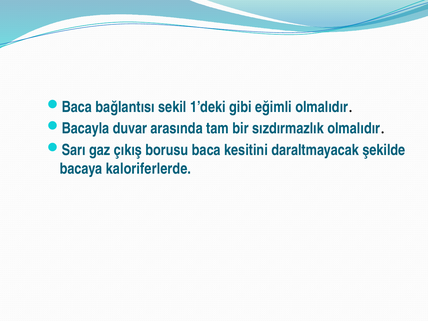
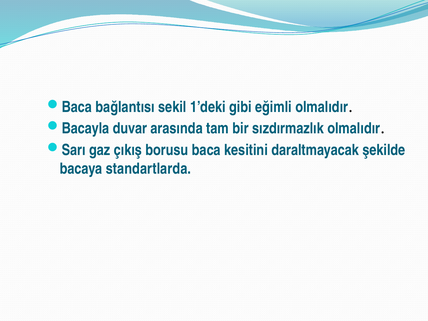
kaloriferlerde: kaloriferlerde -> standartlarda (148, 169)
